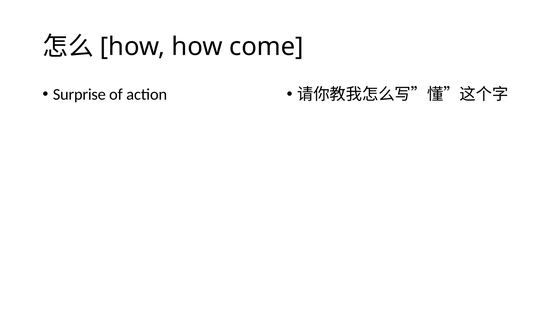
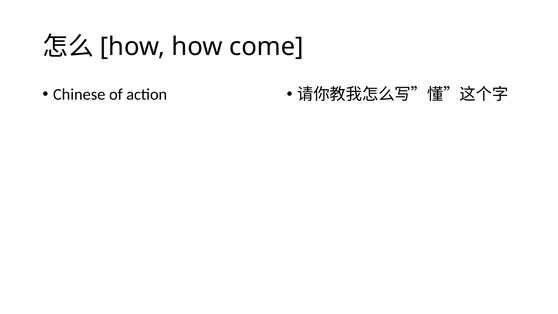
Surprise: Surprise -> Chinese (79, 94)
